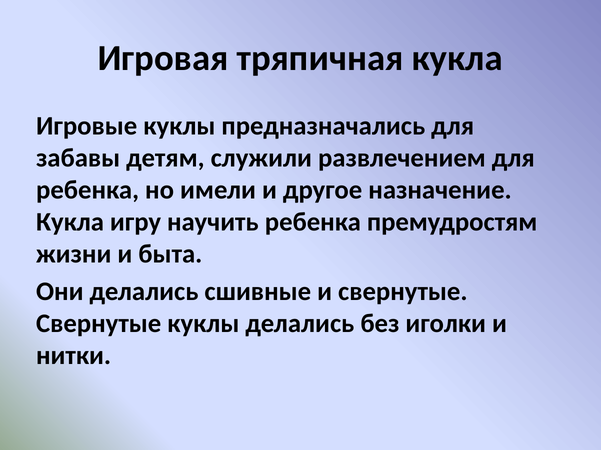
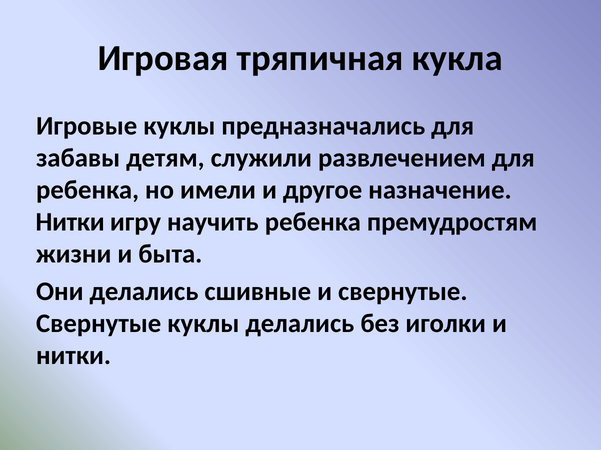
Кукла: Кукла -> Нитки (70, 222)
